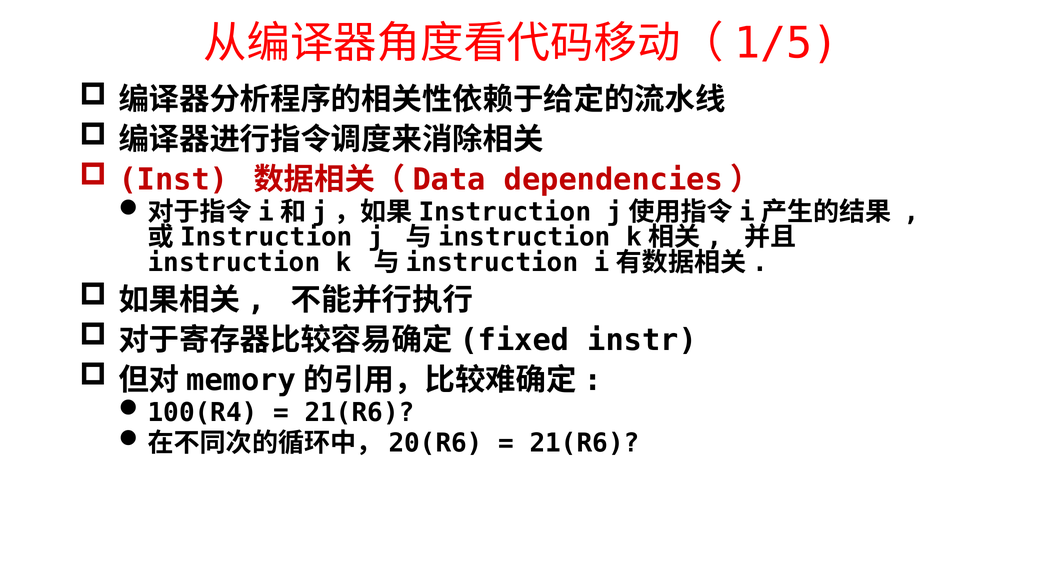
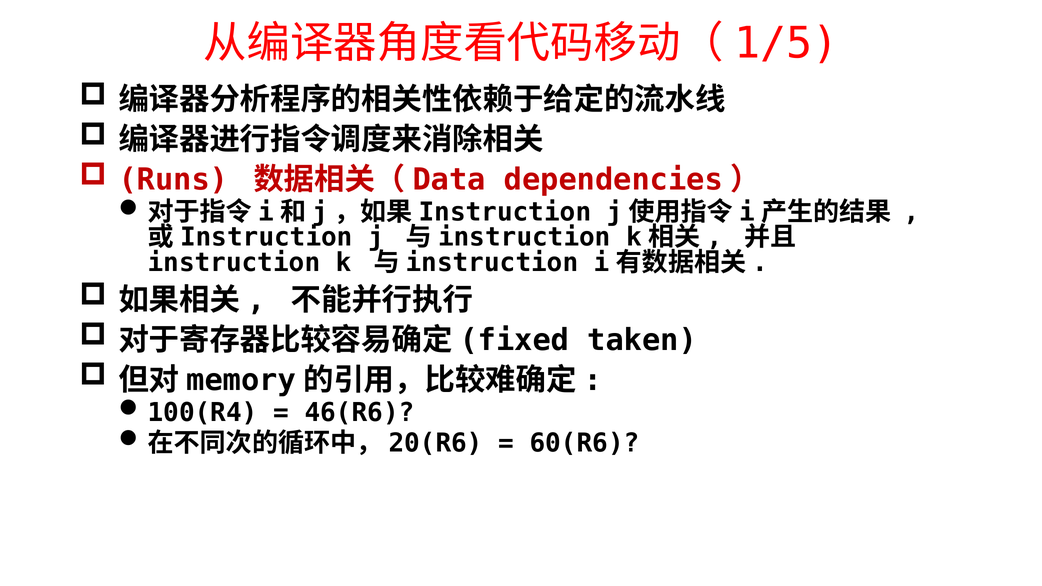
Inst: Inst -> Runs (173, 180)
instr: instr -> taken (642, 340)
21(R6: 21(R6 -> 46(R6 (360, 413)
21(R6: 21(R6 -> 60(R6 (584, 443)
